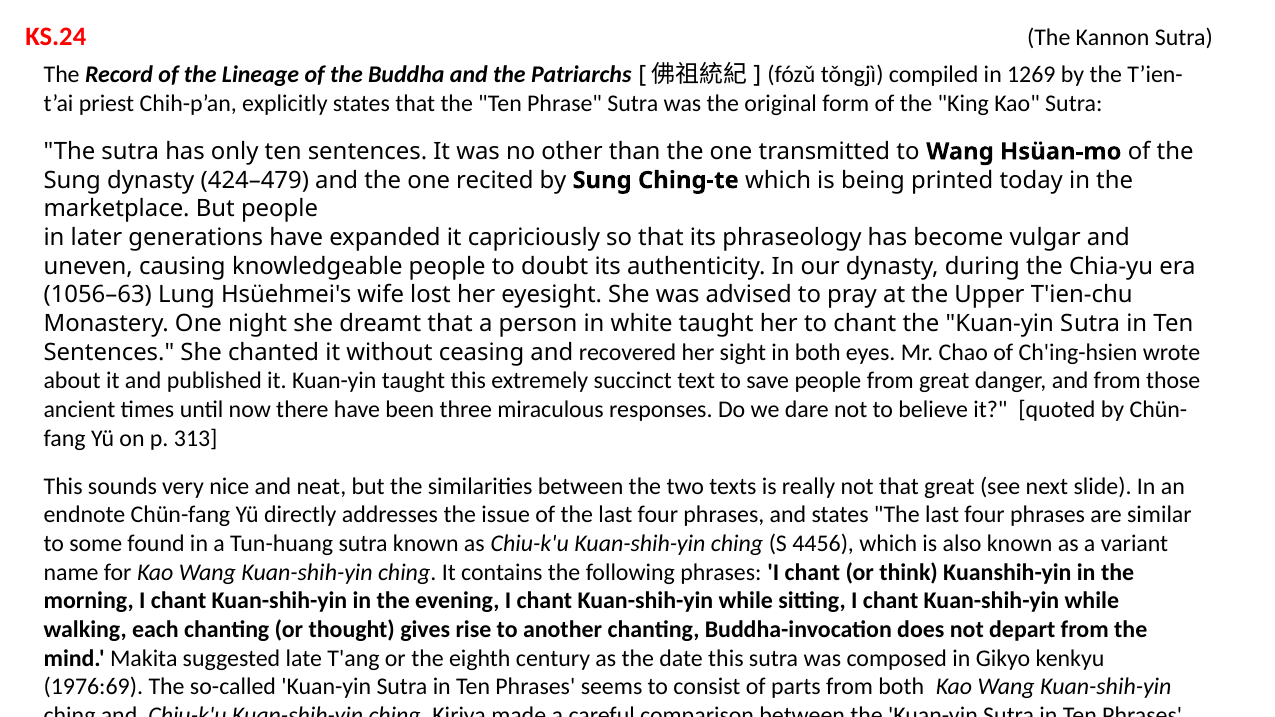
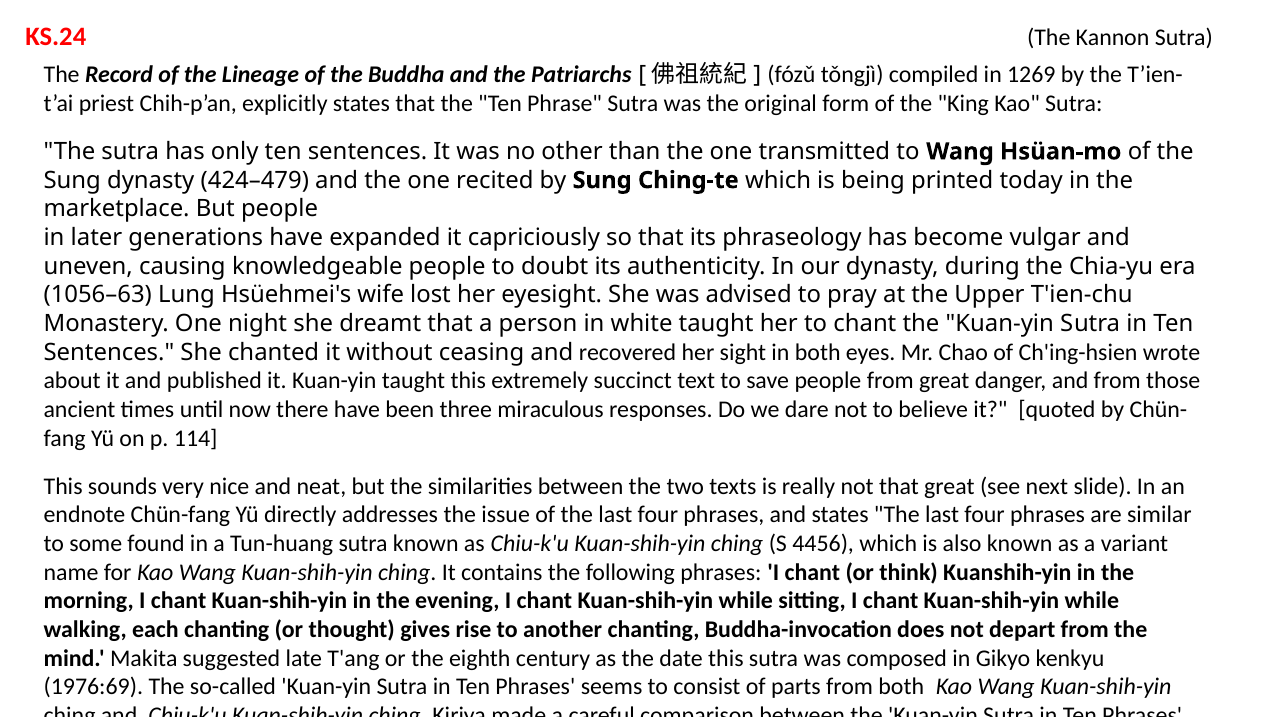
313: 313 -> 114 (196, 438)
